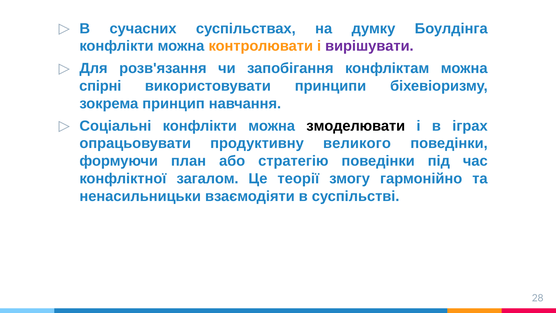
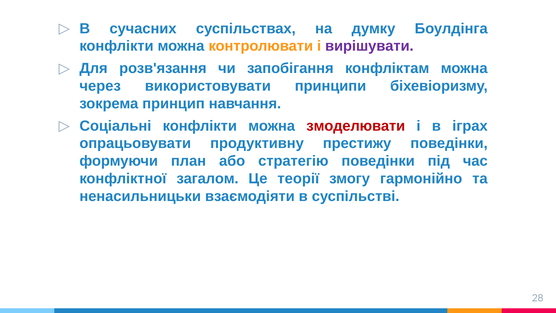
спірні: спірні -> через (100, 86)
змоделювати colour: black -> red (356, 126)
великого: великого -> престижу (357, 143)
